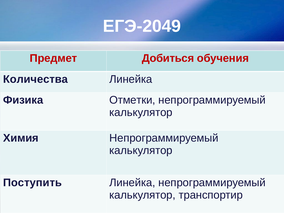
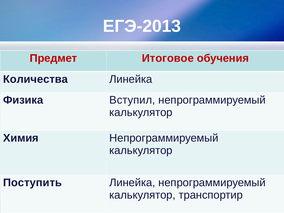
ЕГЭ-2049: ЕГЭ-2049 -> ЕГЭ-2013 (142, 26)
Добиться: Добиться -> Итоговое (168, 58)
Отметки: Отметки -> Вступил (132, 100)
